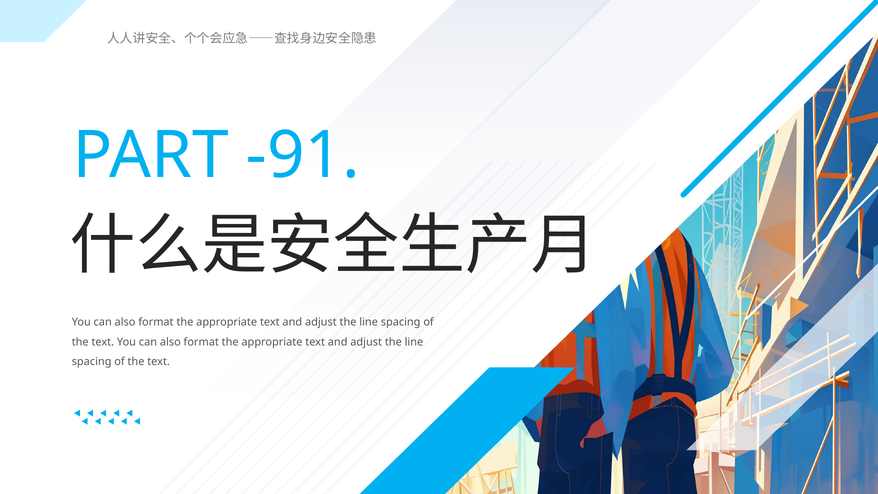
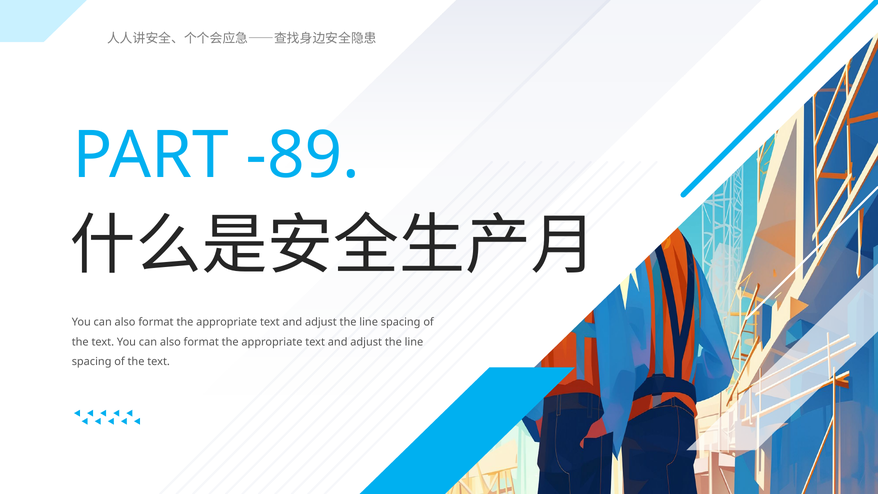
-91: -91 -> -89 (303, 155)
